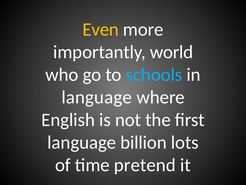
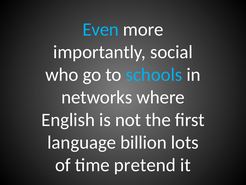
Even colour: yellow -> light blue (101, 29)
world: world -> social (171, 52)
language: language -> networks (97, 97)
